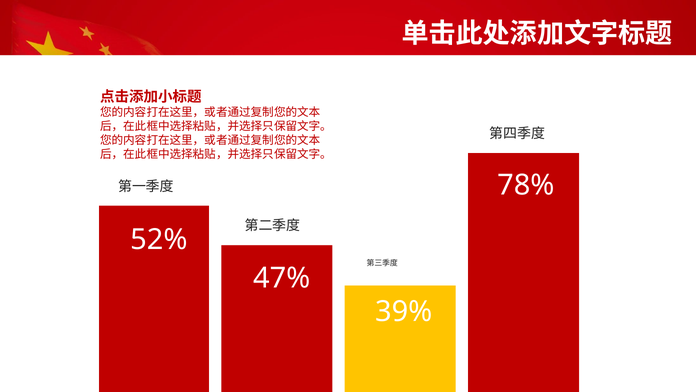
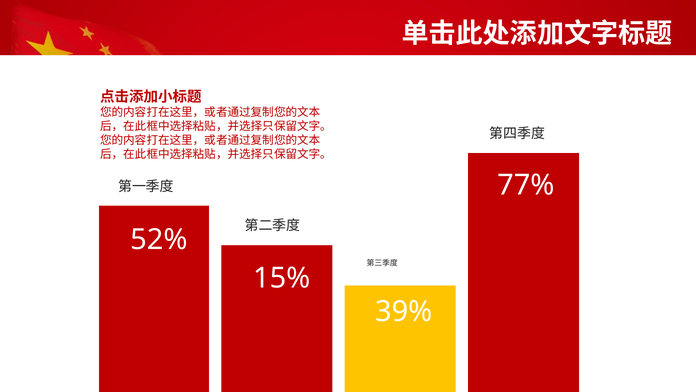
78%: 78% -> 77% (526, 185)
47%: 47% -> 15% (282, 278)
